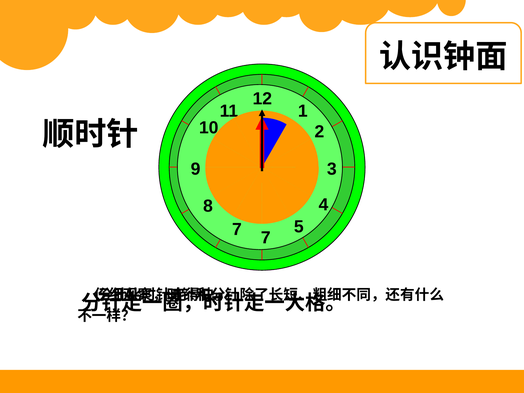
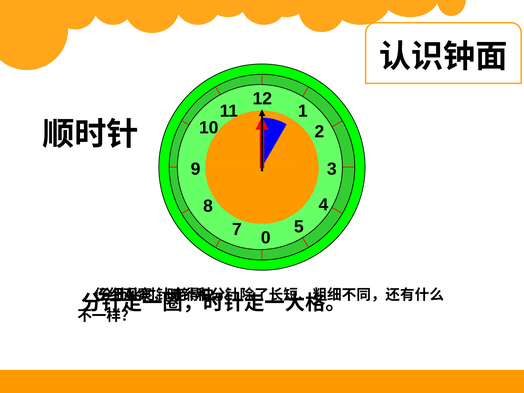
7: 7 -> 0 (266, 238)
